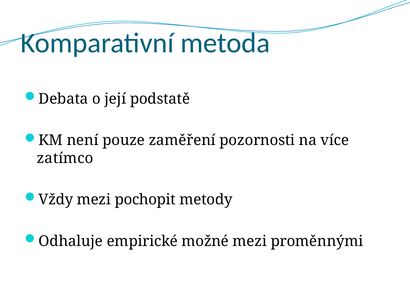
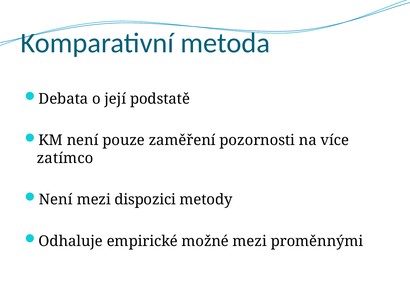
Vždy: Vždy -> Není (56, 199)
pochopit: pochopit -> dispozici (145, 199)
